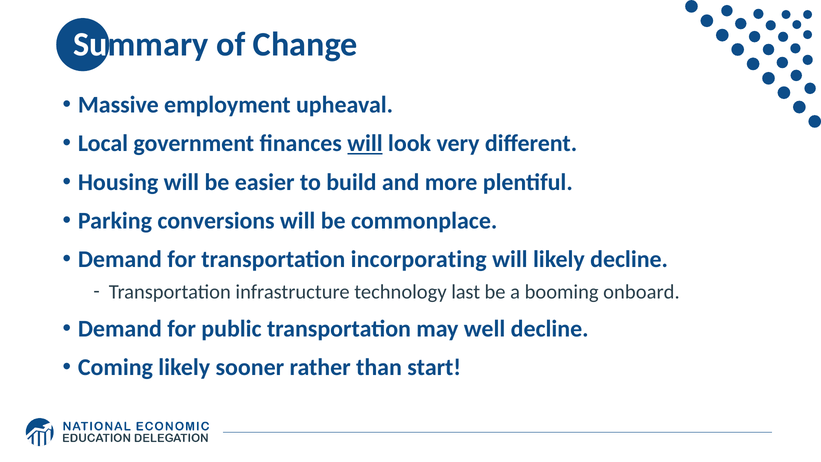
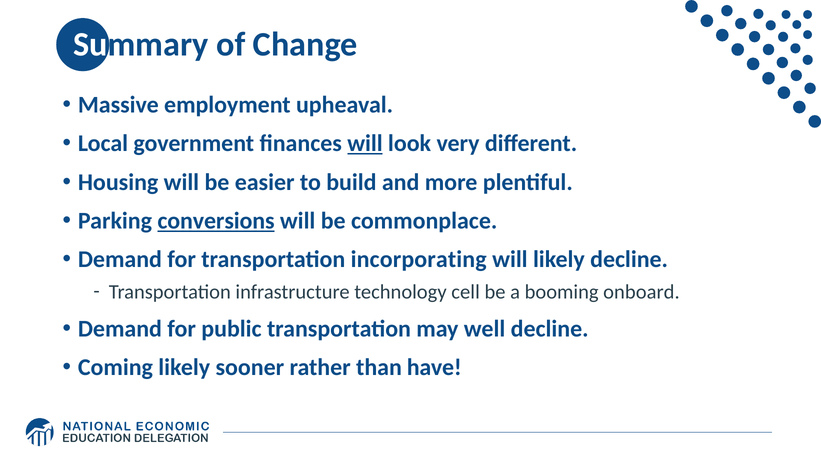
conversions underline: none -> present (216, 221)
last: last -> cell (466, 292)
start: start -> have (434, 367)
